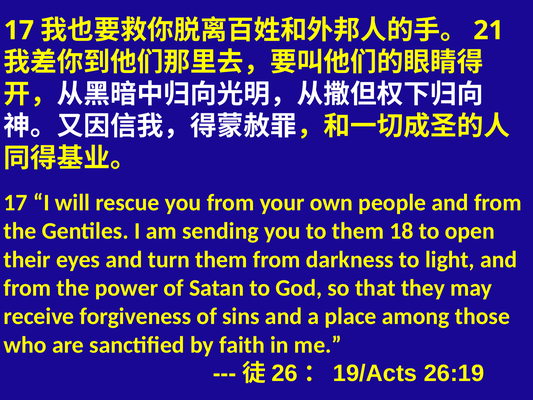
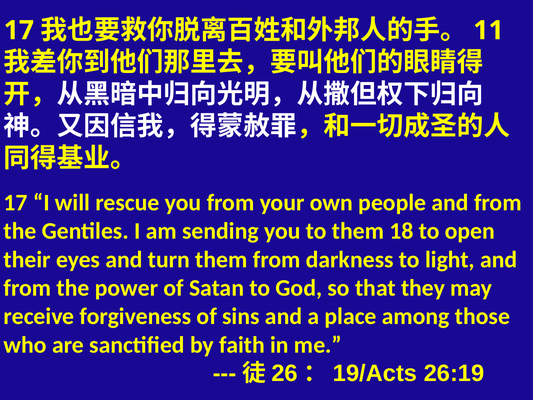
21: 21 -> 11 (489, 30)
